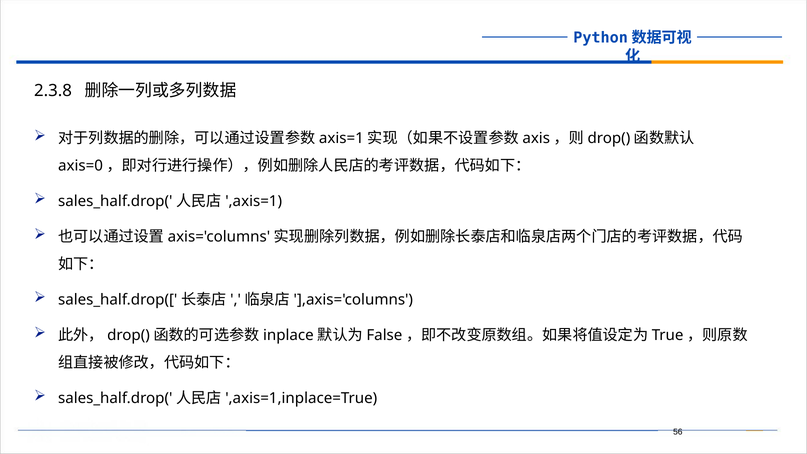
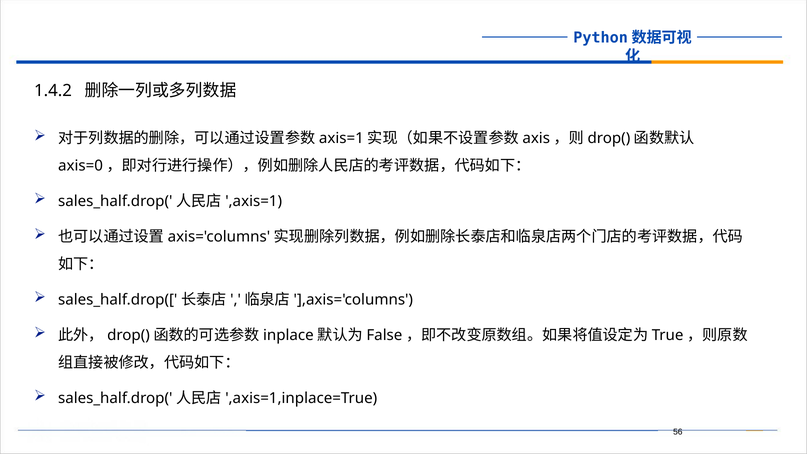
2.3.8: 2.3.8 -> 1.4.2 (53, 91)
